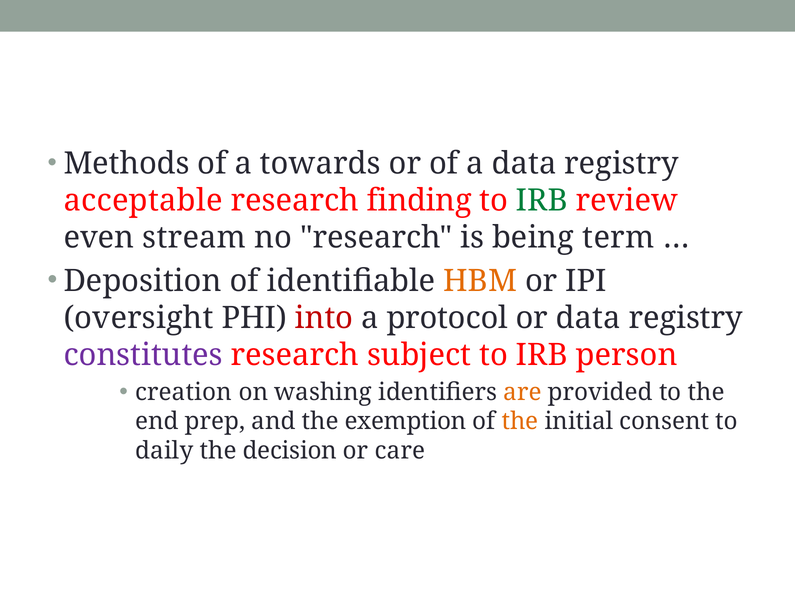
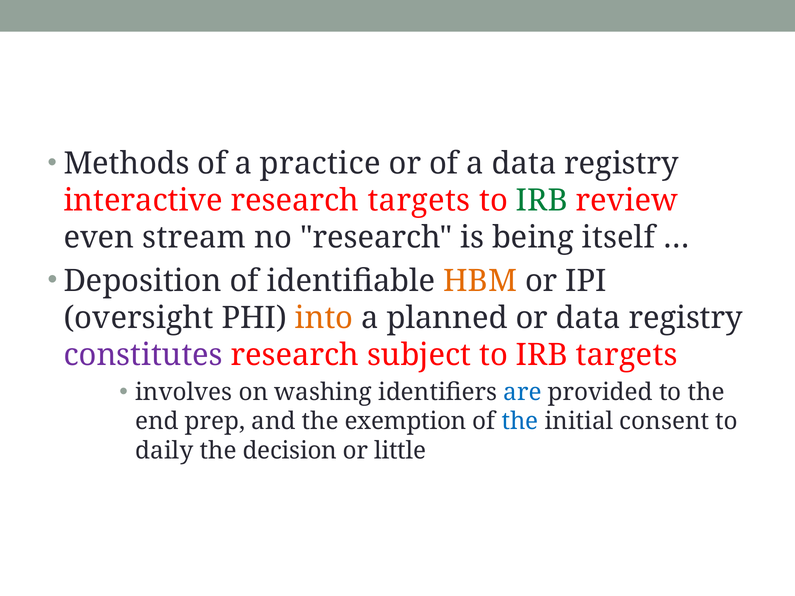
towards: towards -> practice (320, 164)
acceptable: acceptable -> interactive (143, 201)
research finding: finding -> targets (419, 201)
term: term -> itself (619, 238)
into colour: red -> orange (324, 318)
protocol: protocol -> planned (447, 318)
IRB person: person -> targets (627, 355)
creation: creation -> involves (184, 393)
are colour: orange -> blue (523, 393)
the colour: orange -> blue (520, 422)
care: care -> little (400, 451)
